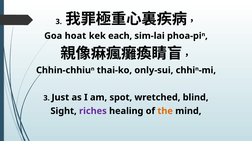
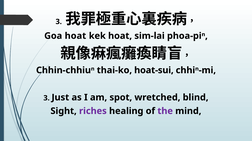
kek each: each -> hoat (120, 36)
only-sui: only-sui -> hoat-sui (154, 71)
the colour: orange -> purple (165, 112)
